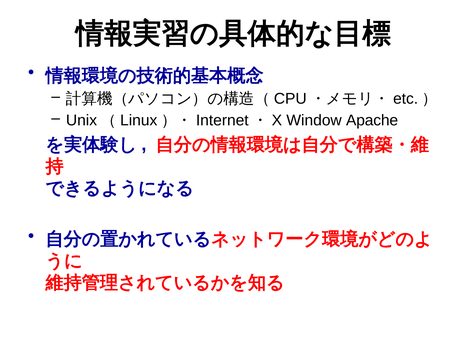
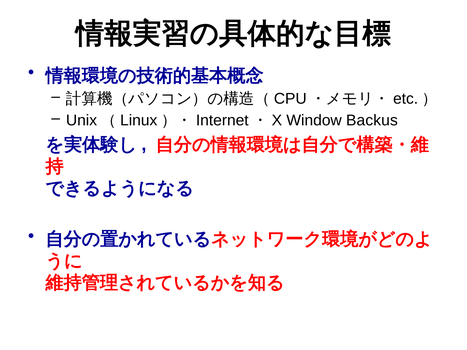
Apache: Apache -> Backus (372, 121)
